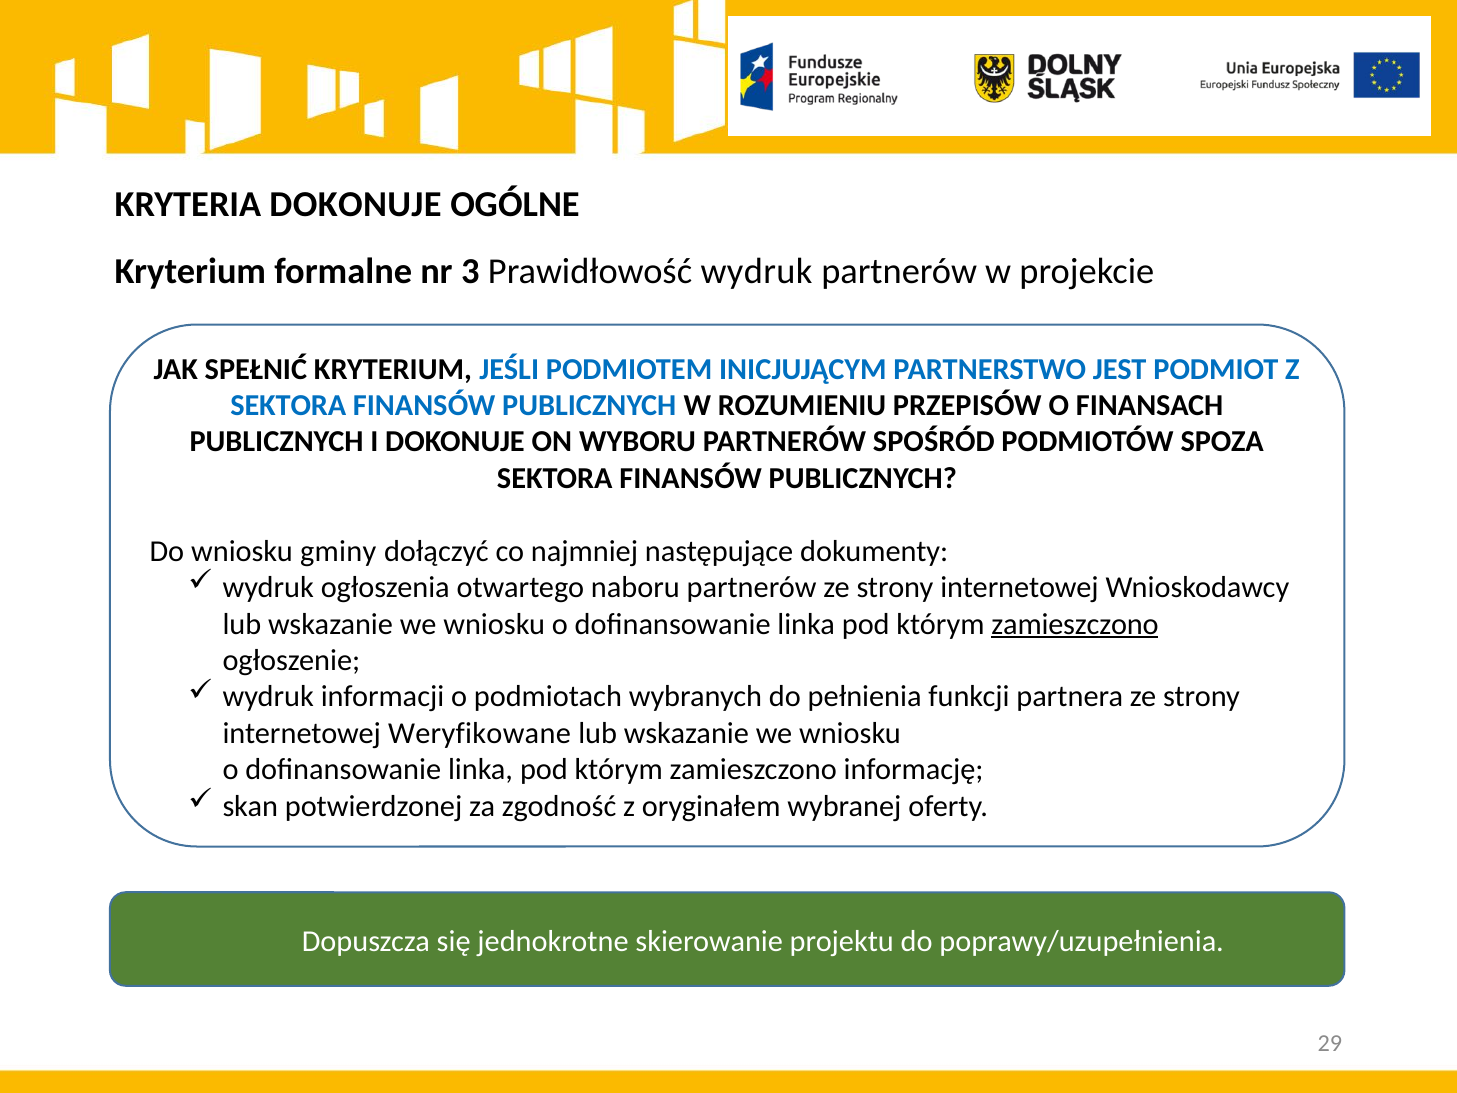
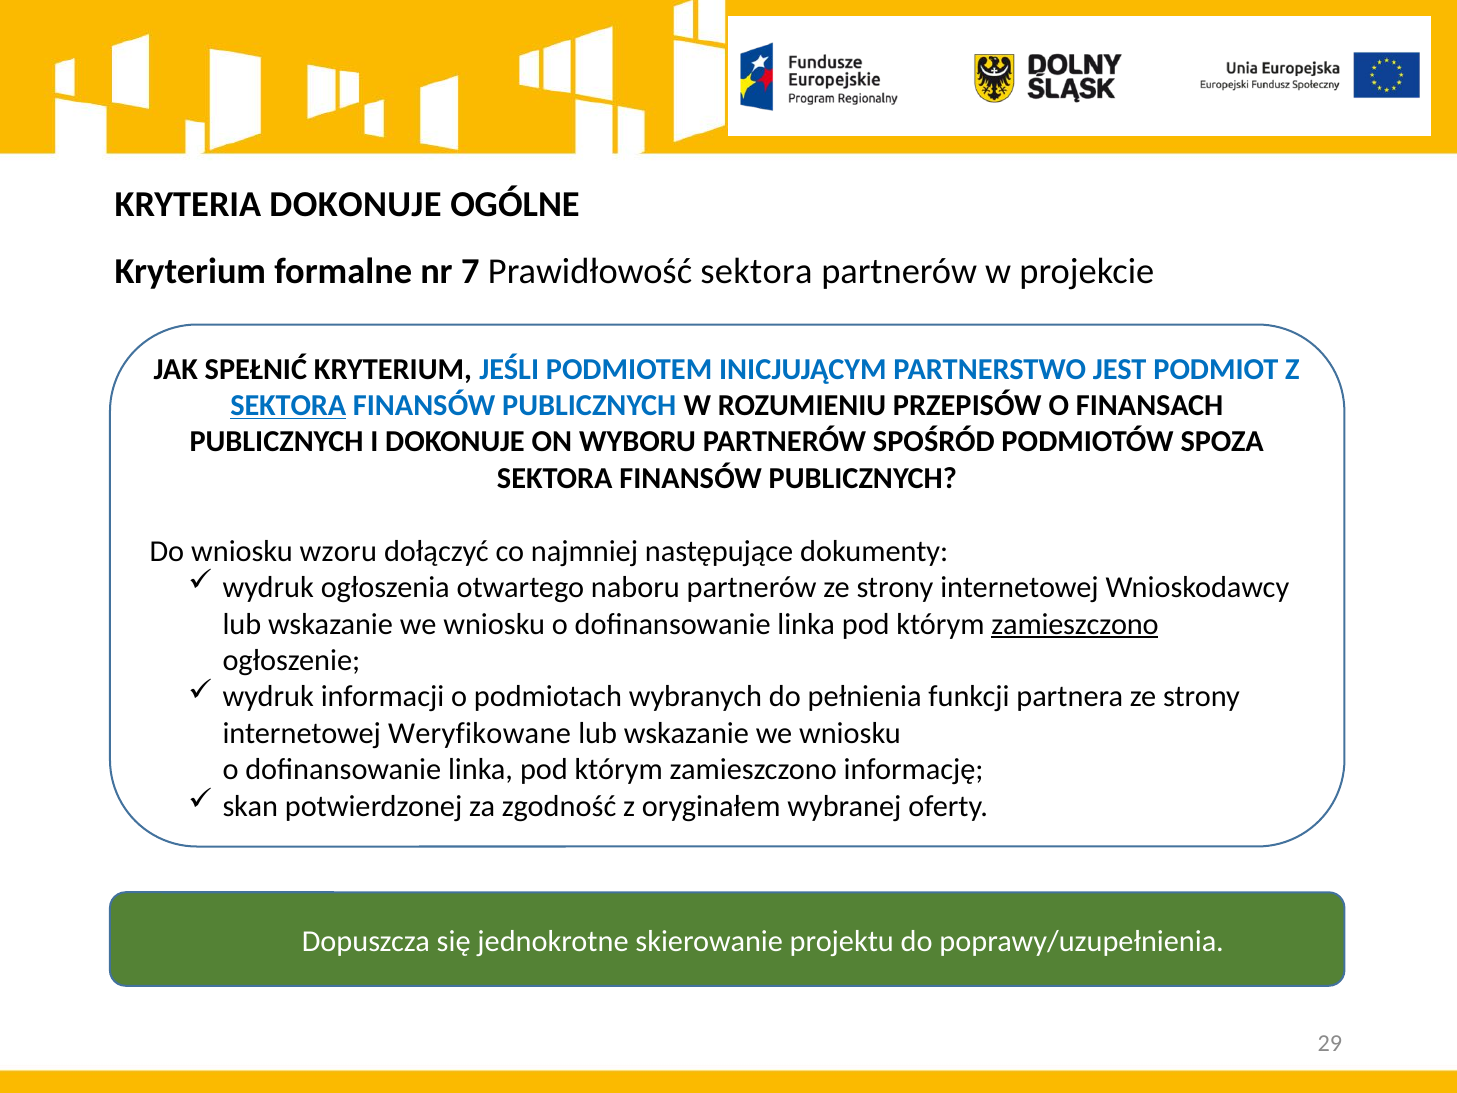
3: 3 -> 7 (470, 272)
Prawidłowość wydruk: wydruk -> sektora (756, 272)
SEKTORA underline: none -> present (288, 405)
gminy: gminy -> wzoru (338, 551)
